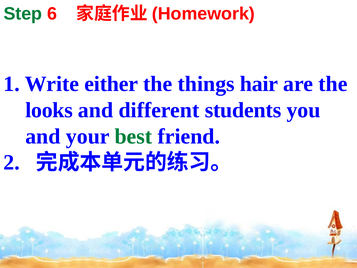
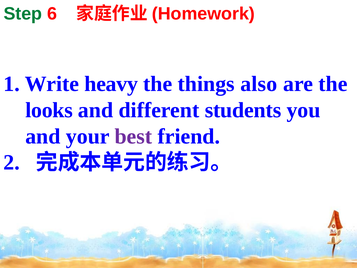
either: either -> heavy (111, 84)
hair: hair -> also (259, 84)
best colour: green -> purple (133, 136)
